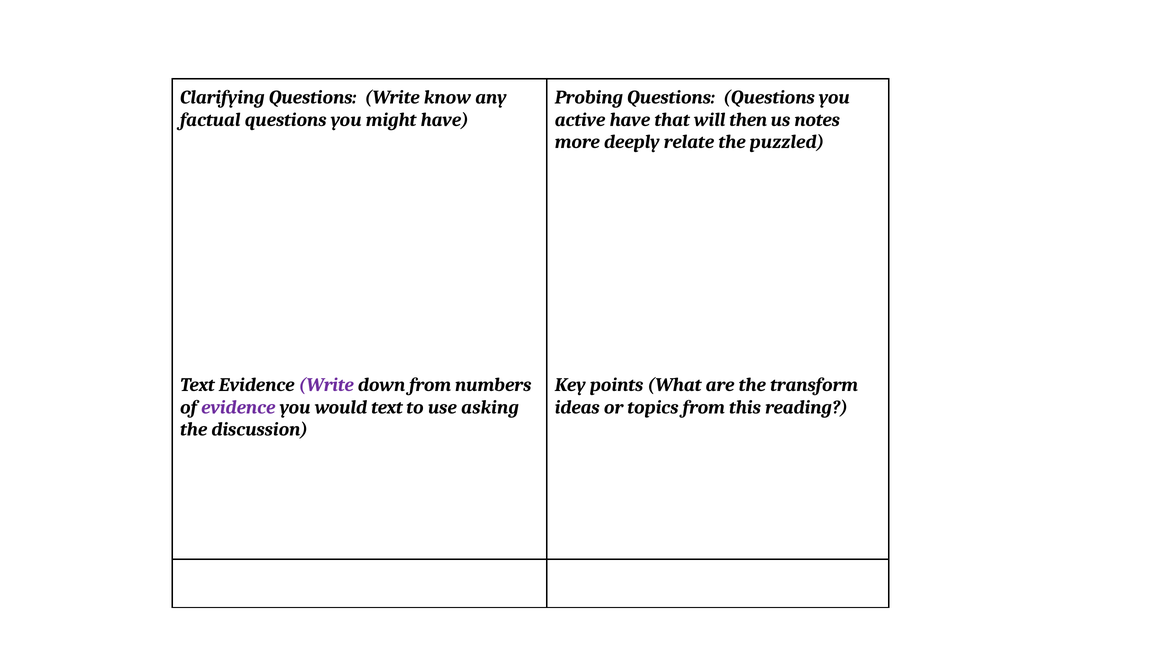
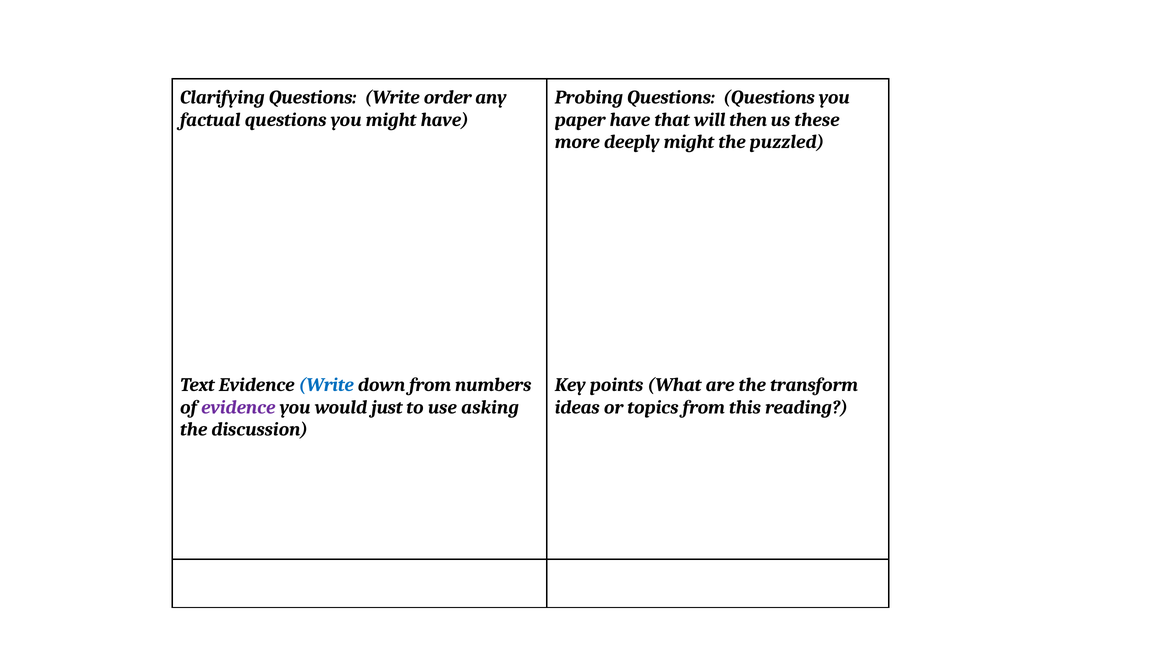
know: know -> order (448, 98)
active: active -> paper (580, 120)
notes: notes -> these (817, 120)
deeply relate: relate -> might (689, 142)
Write colour: purple -> blue (326, 385)
would text: text -> just (387, 407)
